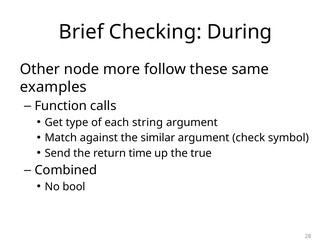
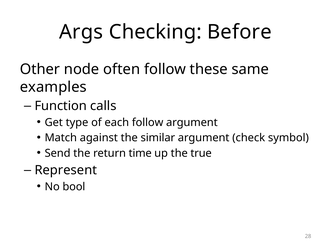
Brief: Brief -> Args (81, 32)
During: During -> Before (239, 32)
more: more -> often (122, 69)
each string: string -> follow (148, 122)
Combined: Combined -> Represent (66, 170)
